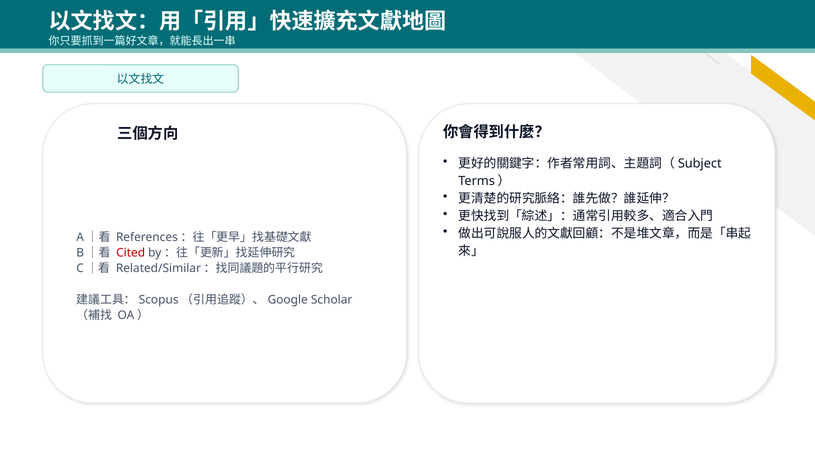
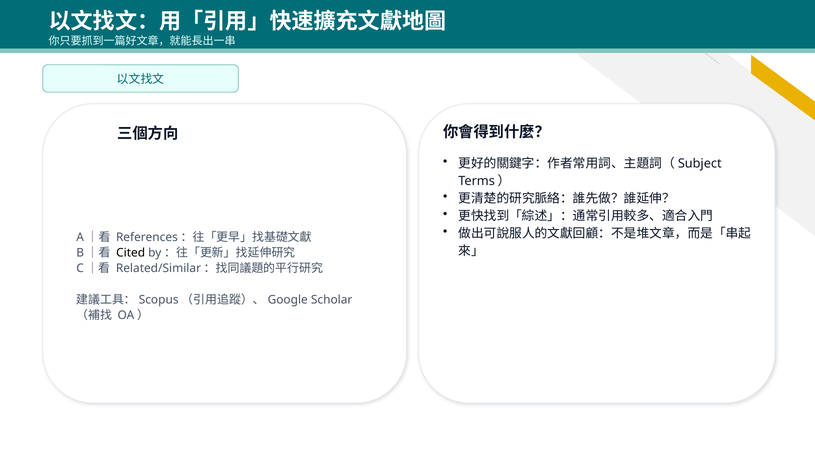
Cited colour: red -> black (131, 253)
